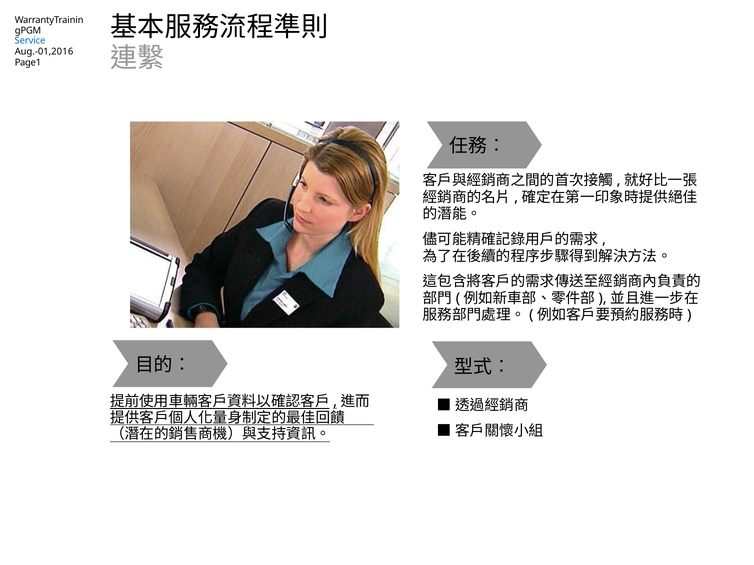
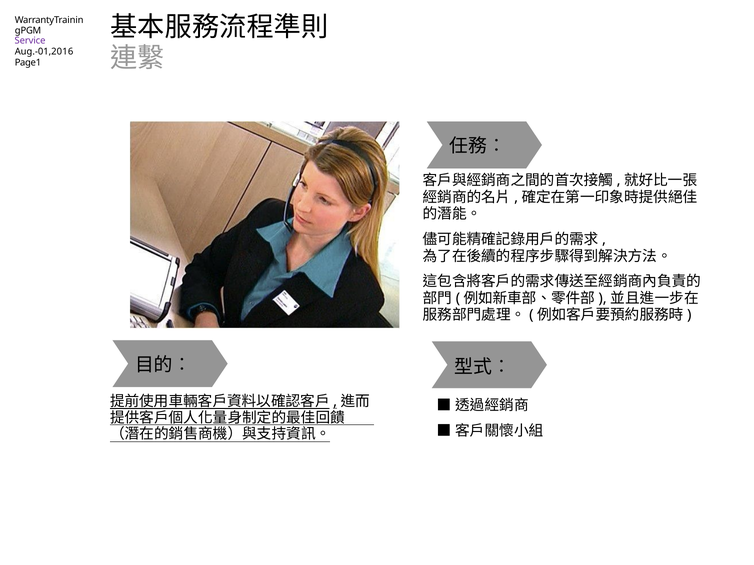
Service colour: blue -> purple (30, 41)
